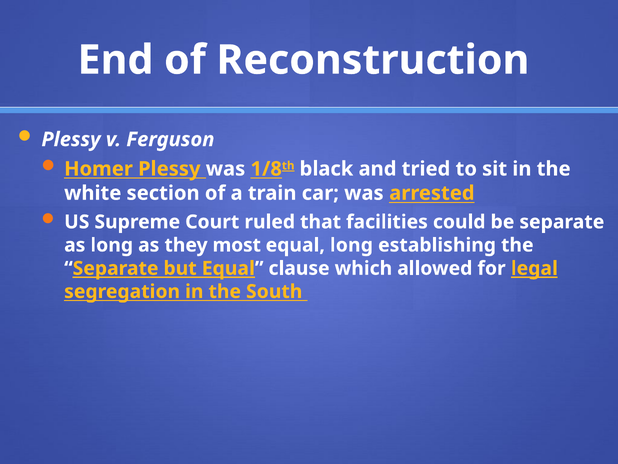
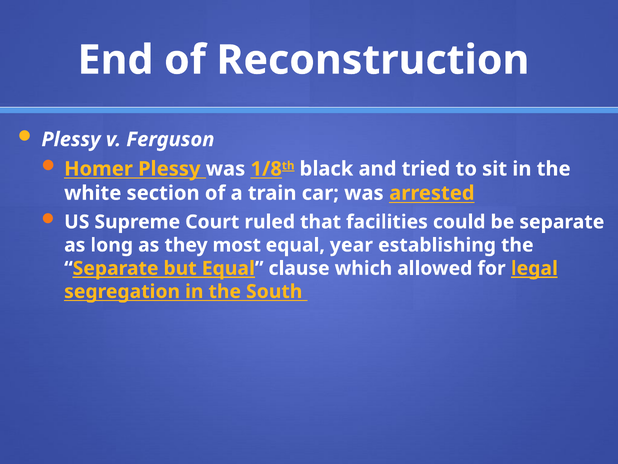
equal long: long -> year (351, 245)
